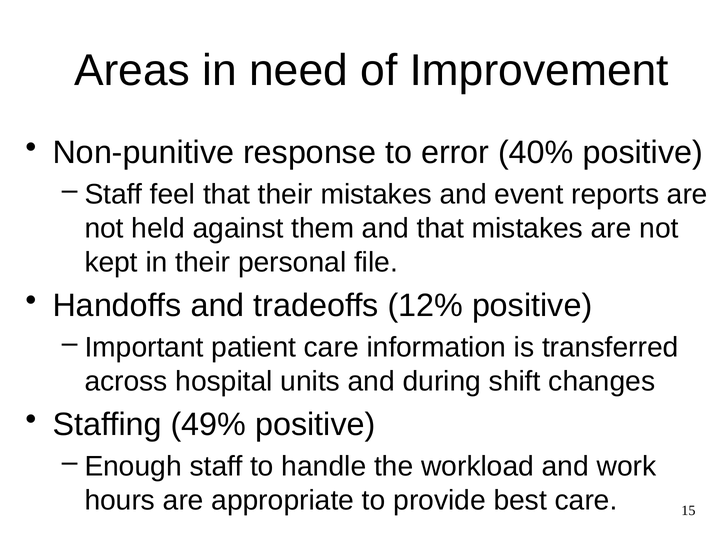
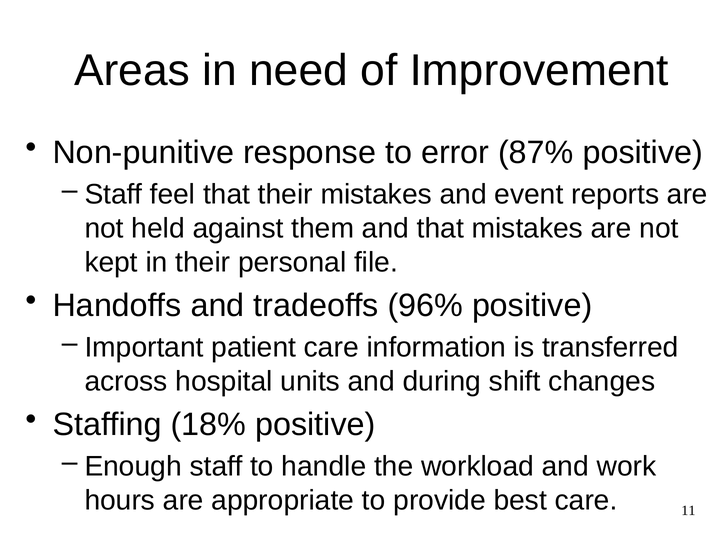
40%: 40% -> 87% (536, 153)
12%: 12% -> 96% (425, 305)
49%: 49% -> 18% (208, 424)
15: 15 -> 11 (688, 510)
